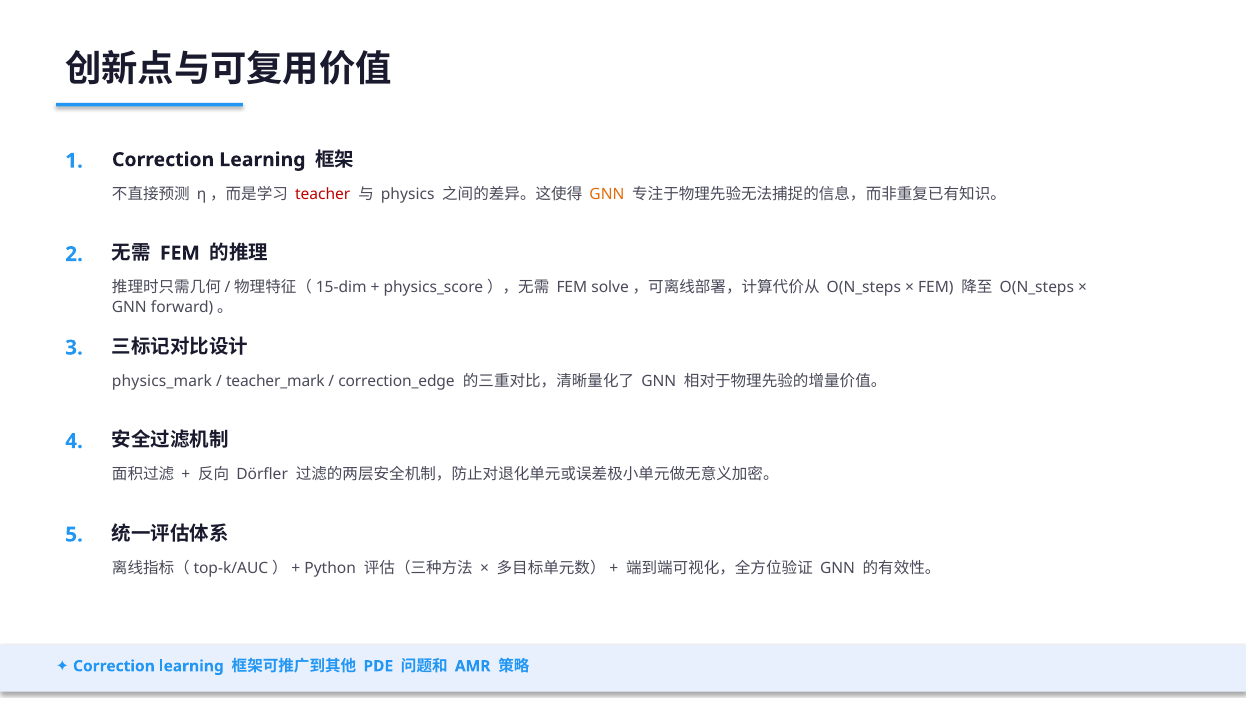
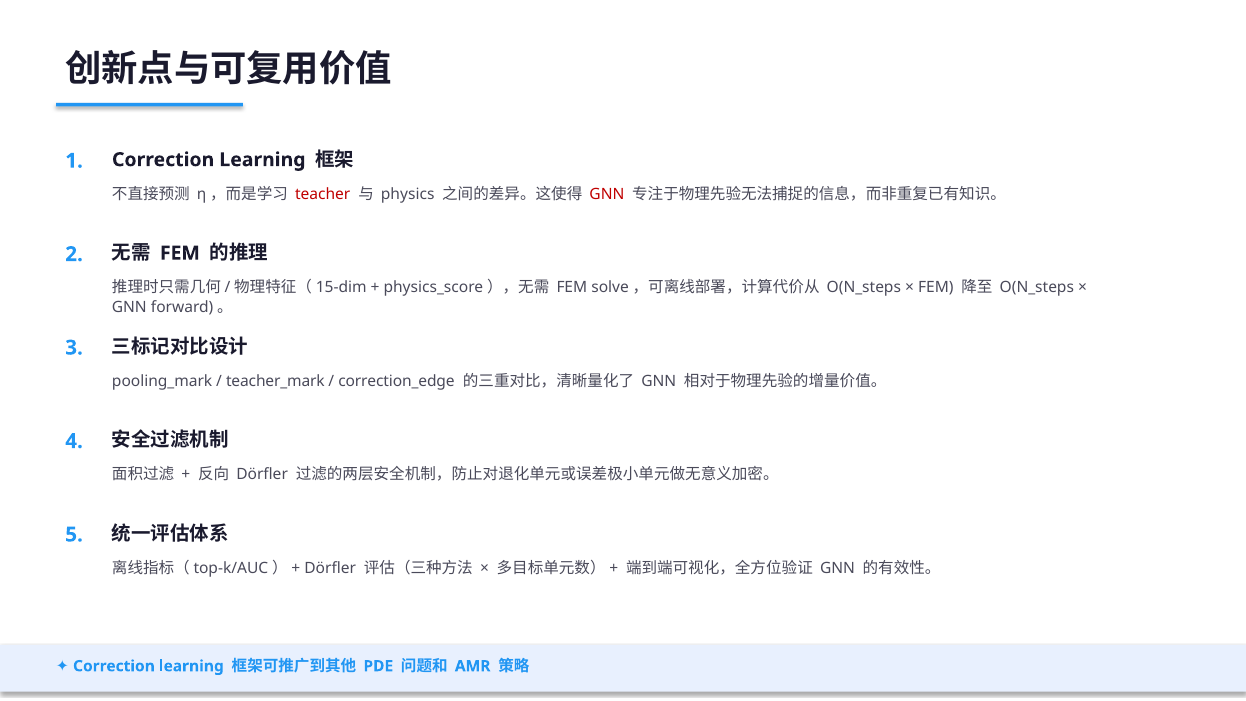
GNN colour: orange -> red (607, 194)
physics_mark: physics_mark -> pooling_mark (162, 381)
Python: Python -> Dörfler (330, 568)
